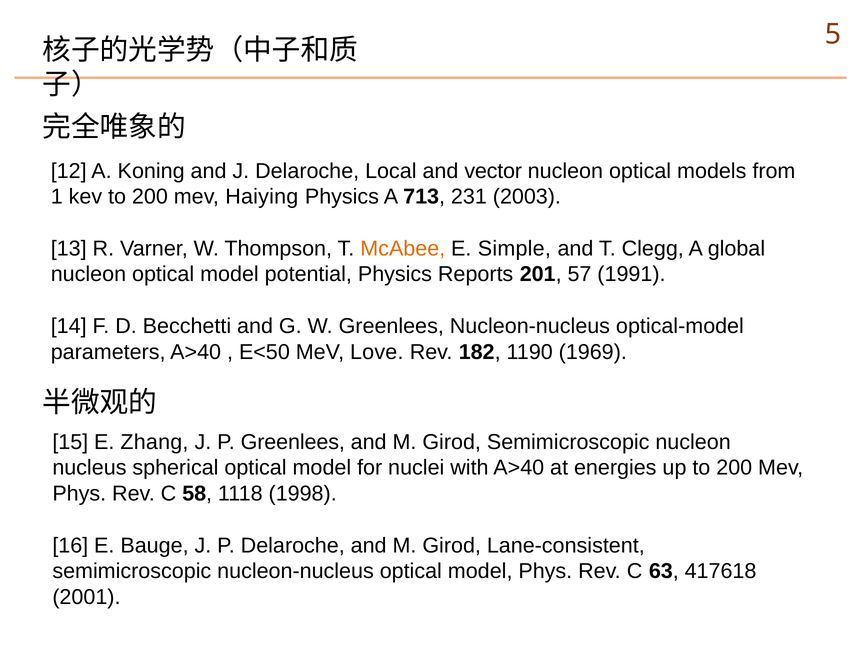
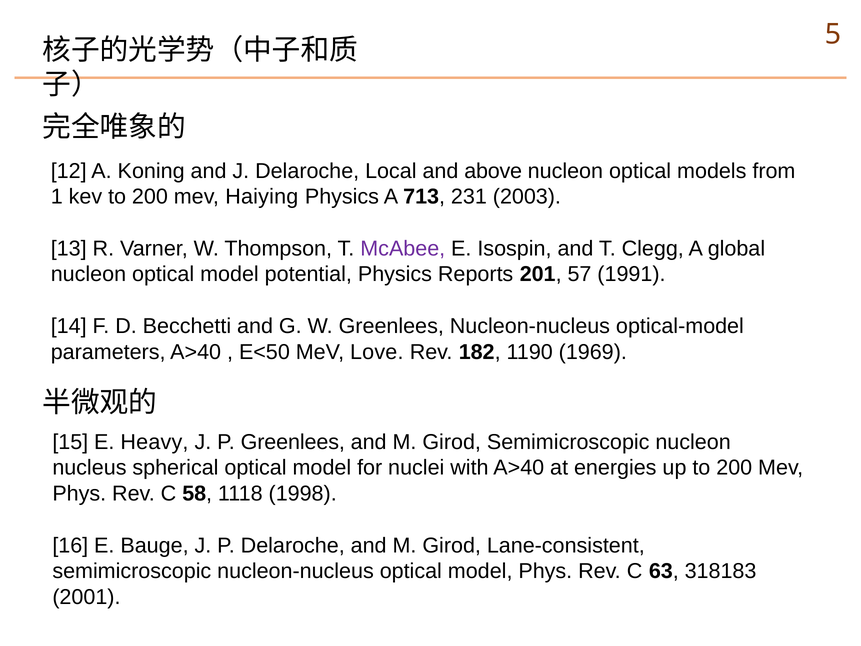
vector: vector -> above (493, 171)
McAbee colour: orange -> purple (403, 248)
Simple: Simple -> Isospin (514, 248)
Zhang: Zhang -> Heavy (154, 442)
417618: 417618 -> 318183 (721, 571)
